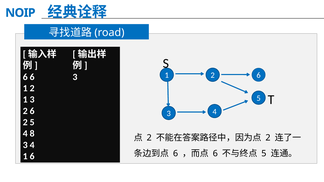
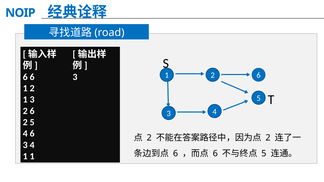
4 8: 8 -> 6 (32, 134)
1 6: 6 -> 1 (32, 156)
